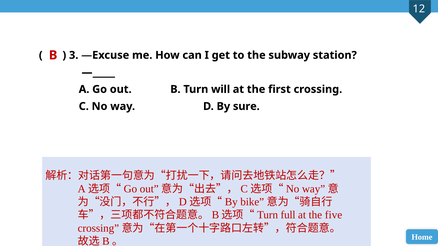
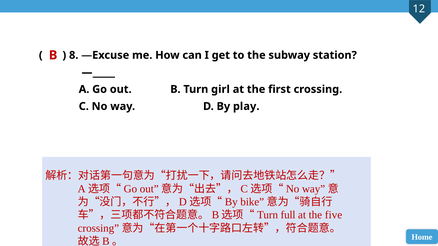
3: 3 -> 8 (74, 55)
will: will -> girl (220, 89)
sure: sure -> play (246, 106)
